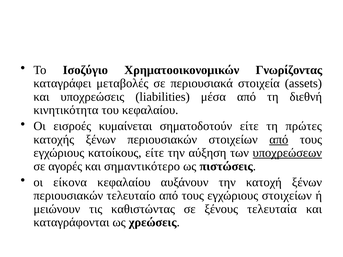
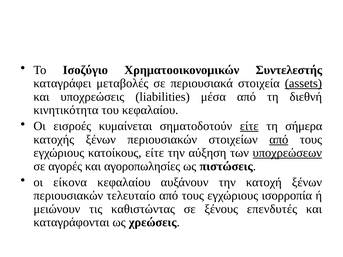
Γνωρίζοντας: Γνωρίζοντας -> Συντελεστής (289, 70)
assets underline: none -> present (303, 83)
είτε underline: none -> present (249, 126)
πρώτες: πρώτες -> σήμερα (304, 126)
σημαντικότερο: σημαντικότερο -> αγοροπωλησίες (142, 166)
εγχώριους στοιχείων: στοιχείων -> ισορροπία (287, 196)
τελευταία: τελευταία -> επενδυτές (272, 209)
